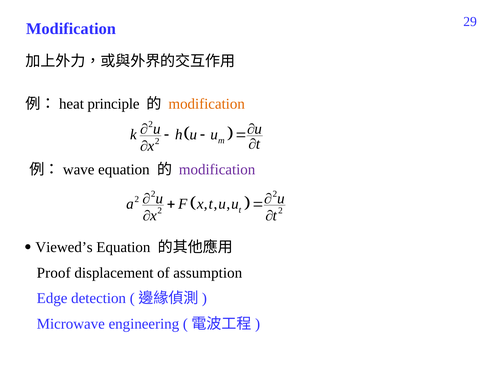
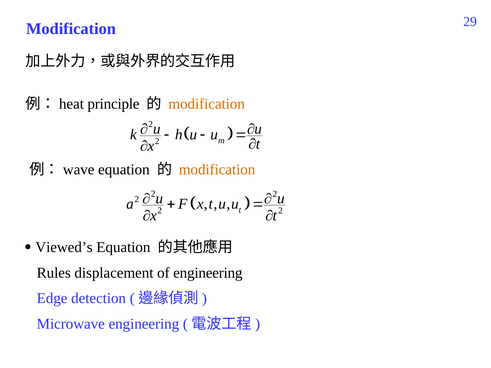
modification colour: purple -> orange (217, 170)
Proof: Proof -> Rules (54, 273)
of assumption: assumption -> engineering (208, 273)
